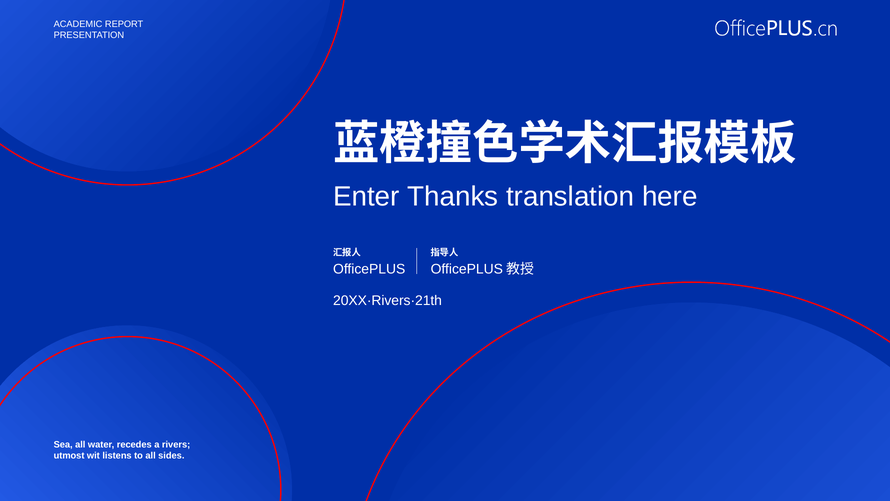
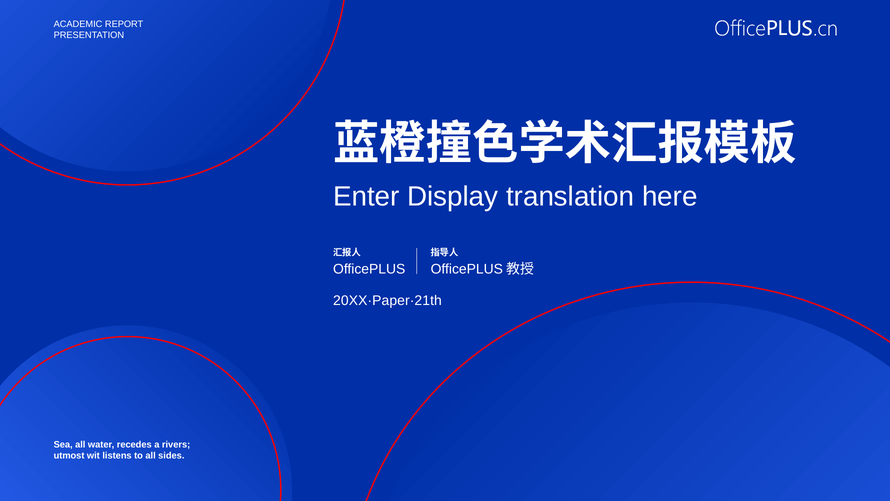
Thanks: Thanks -> Display (453, 196)
20XX·Rivers·21th: 20XX·Rivers·21th -> 20XX·Paper·21th (387, 301)
